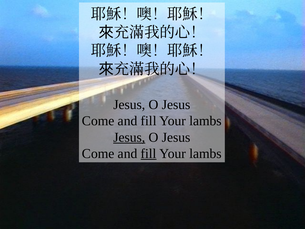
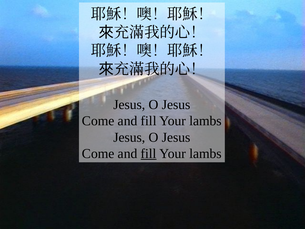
Jesus underline: present -> none (129, 137)
